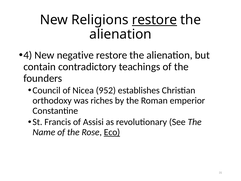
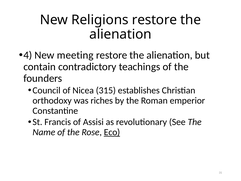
restore underline: present -> none (155, 20)
negative: negative -> meeting (75, 55)
952: 952 -> 315 (106, 90)
